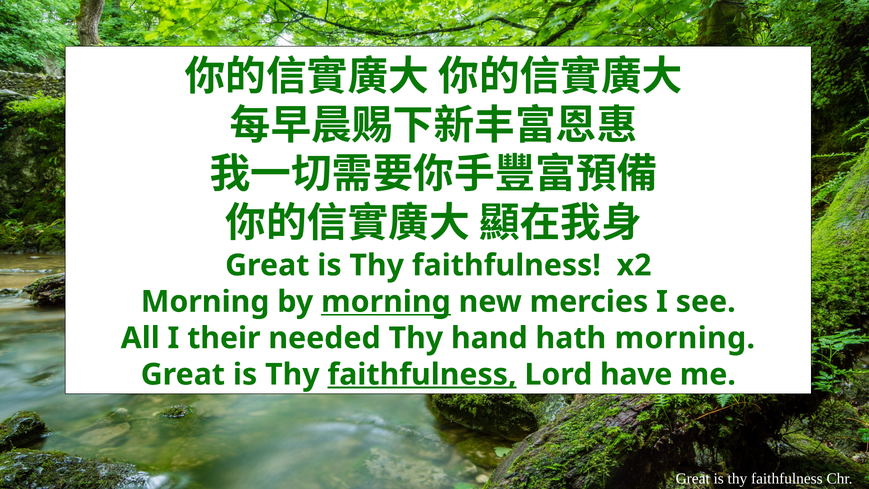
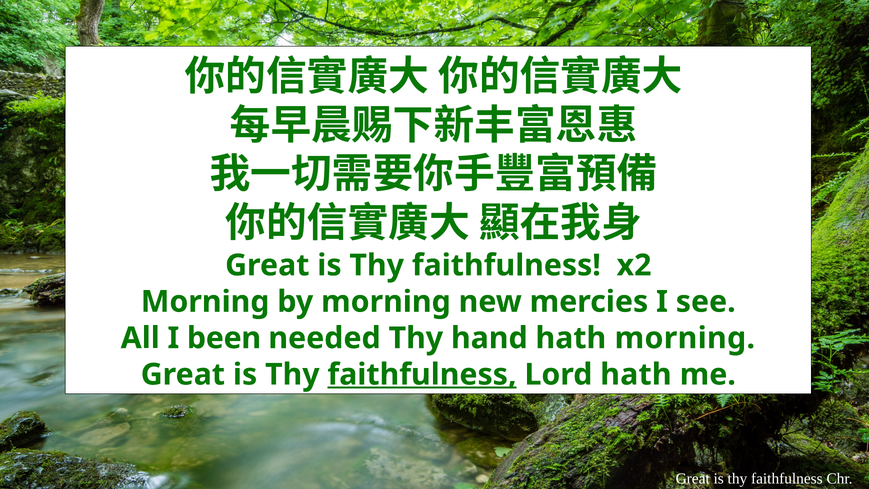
morning underline: present -> none (386, 302)
their: their -> been (224, 338)
Lord have: have -> hath (636, 374)
